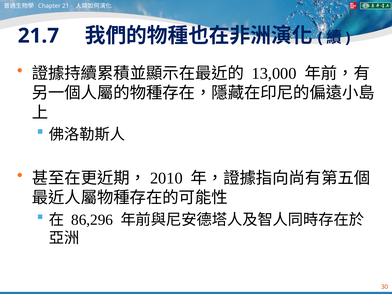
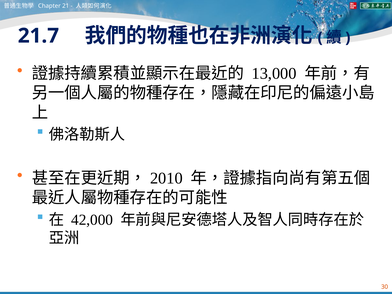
86,296: 86,296 -> 42,000 (92, 220)
